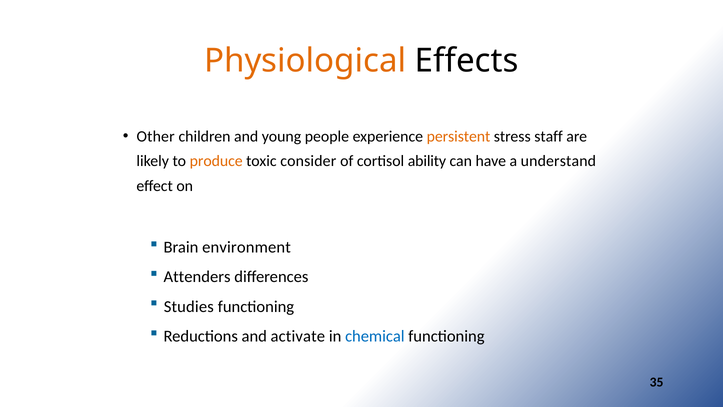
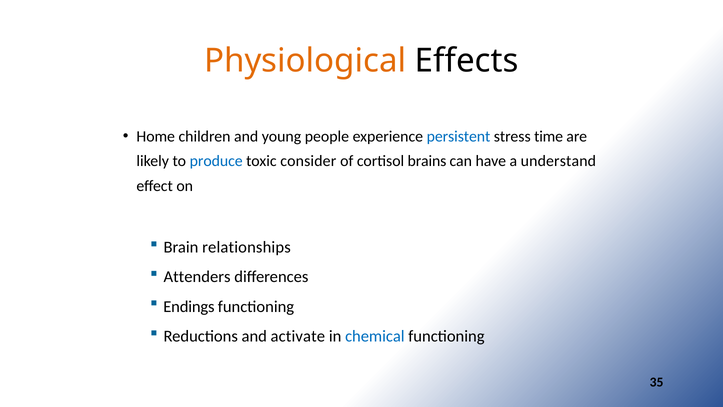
Other: Other -> Home (156, 136)
persistent colour: orange -> blue (459, 136)
staff: staff -> time (549, 136)
produce colour: orange -> blue (216, 161)
ability: ability -> brains (427, 161)
environment: environment -> relationships (246, 247)
Studies: Studies -> Endings (189, 306)
